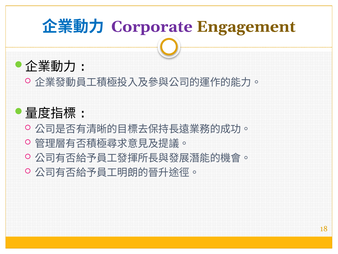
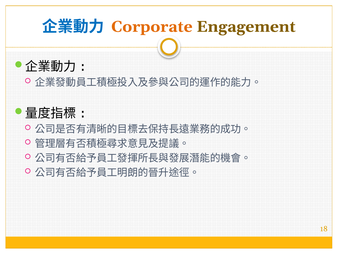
Corporate colour: purple -> orange (152, 27)
